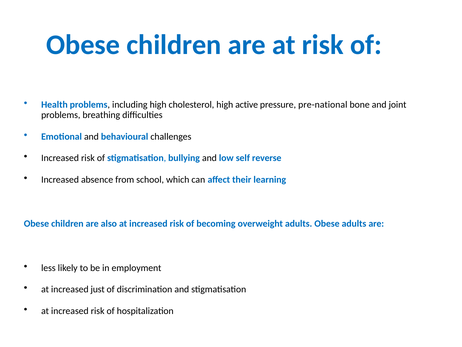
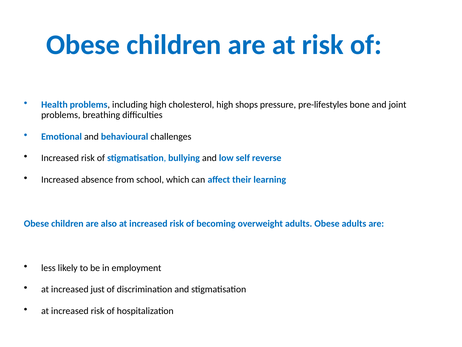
active: active -> shops (247, 105)
pre-national: pre-national -> pre-lifestyles (323, 105)
